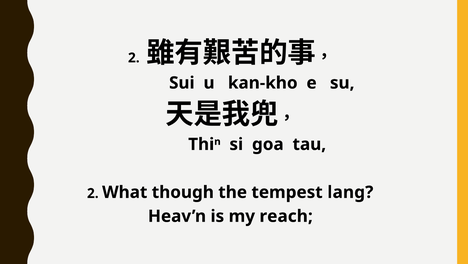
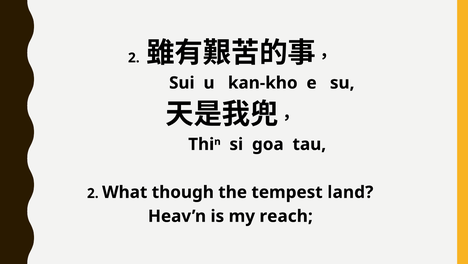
lang: lang -> land (350, 192)
